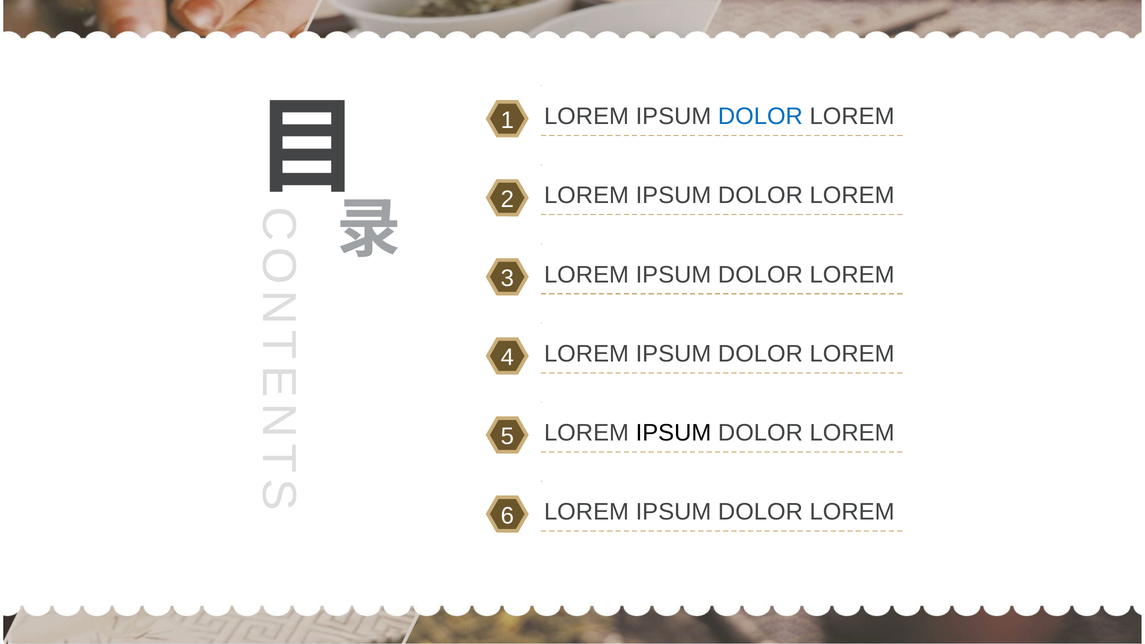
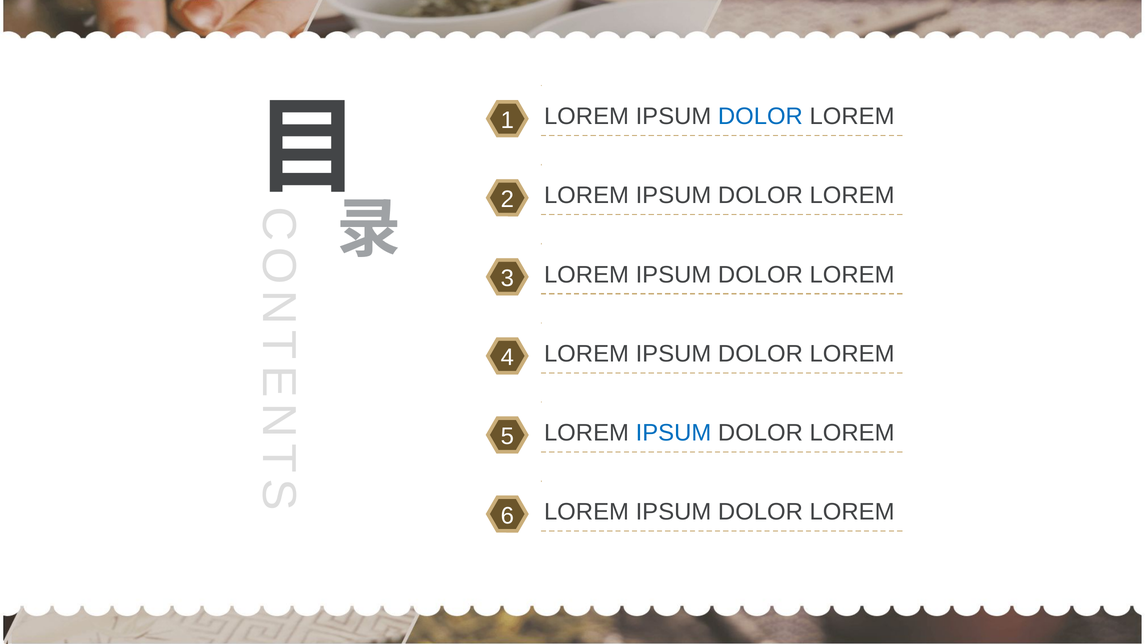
IPSUM colour: black -> blue (673, 433)
